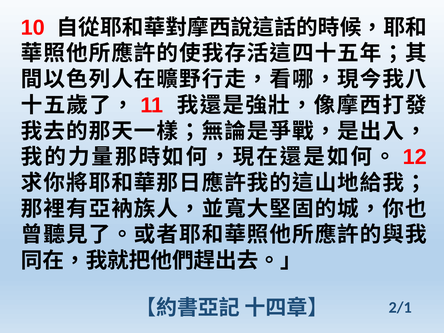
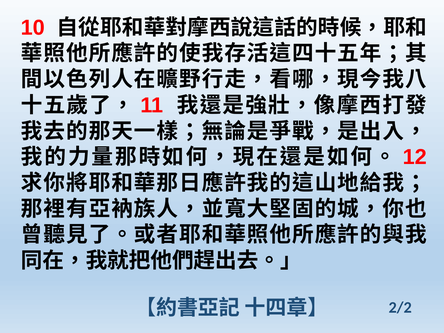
2/1: 2/1 -> 2/2 (400, 308)
